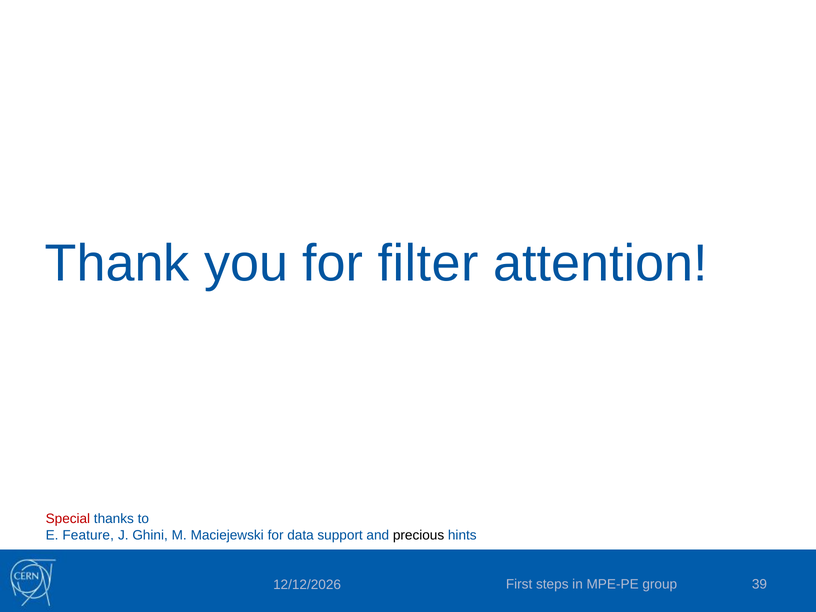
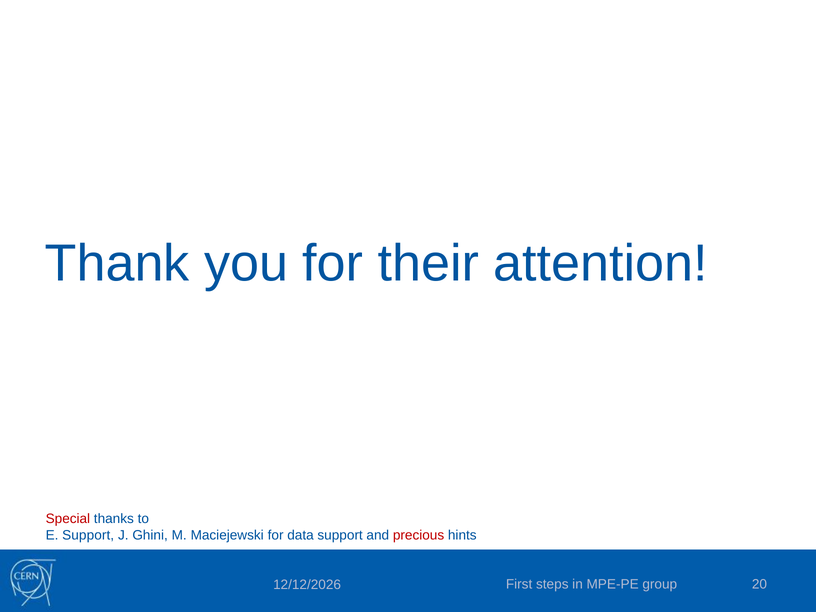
filter: filter -> their (428, 264)
E Feature: Feature -> Support (88, 535)
precious colour: black -> red (419, 535)
39: 39 -> 20 (759, 584)
